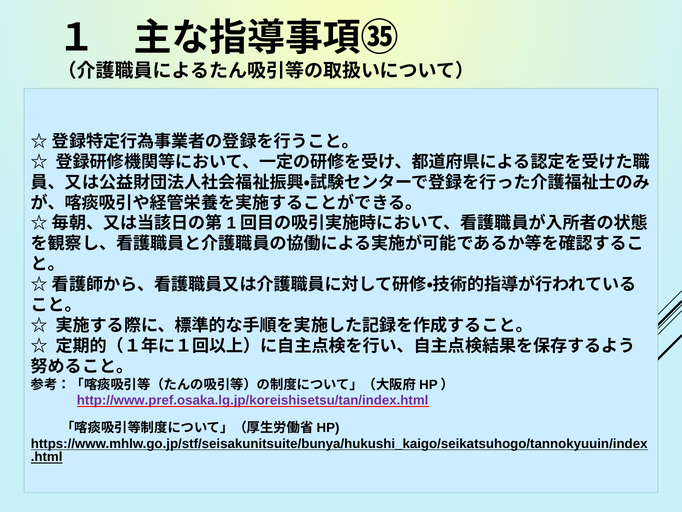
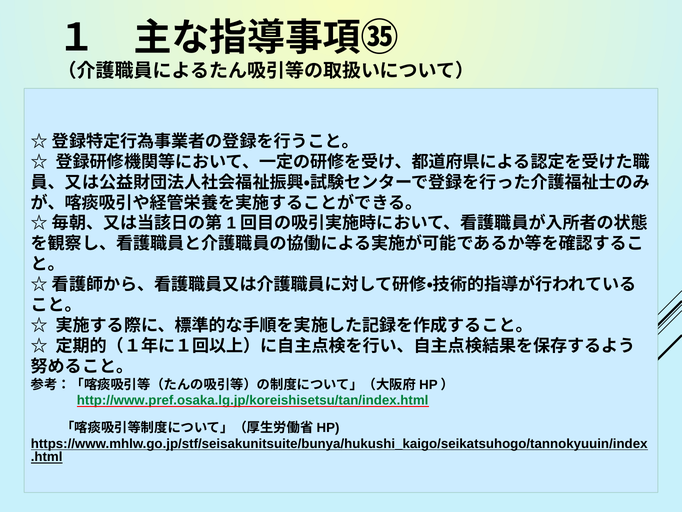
http://www.pref.osaka.lg.jp/koreishisetsu/tan/index.html colour: purple -> green (253, 400)
